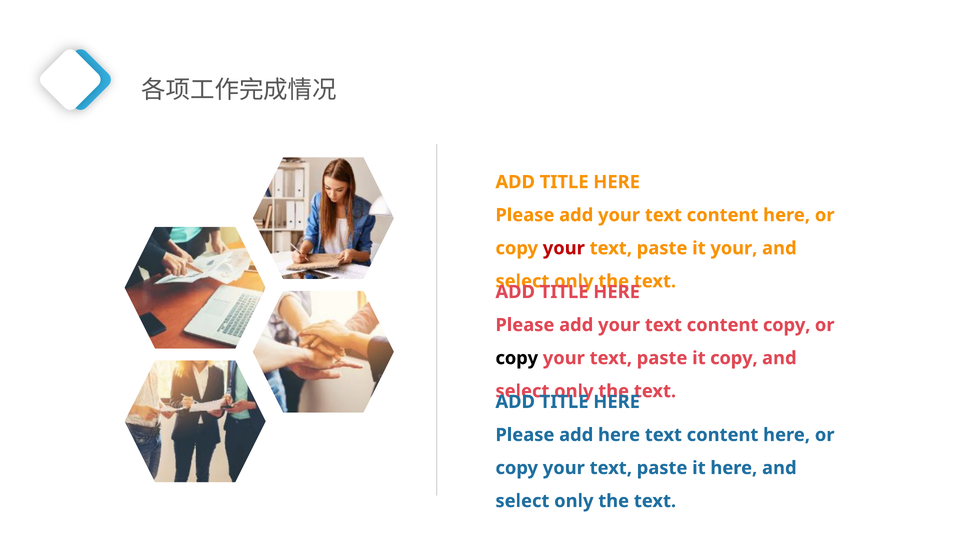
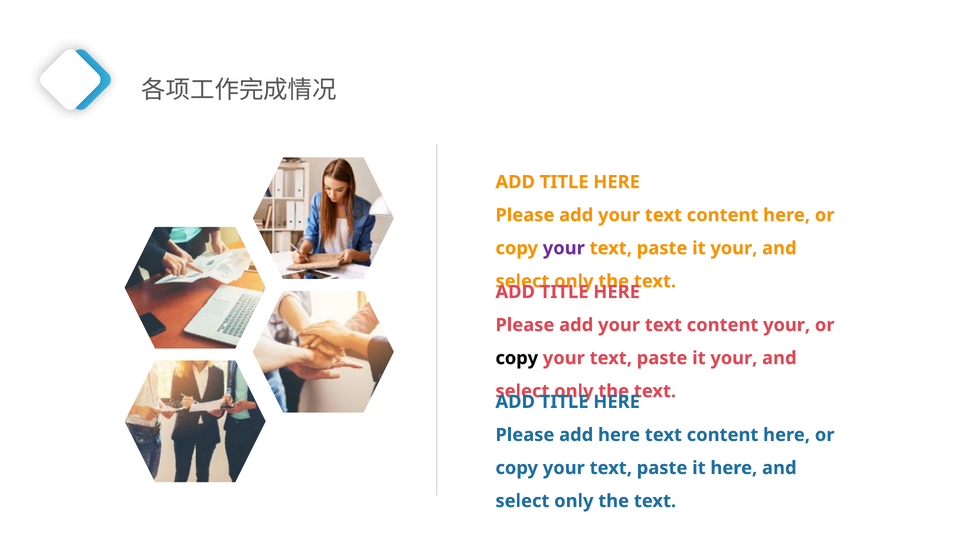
your colour: red -> purple (564, 248)
content copy: copy -> your (787, 325)
copy: copy -> your (734, 358)
